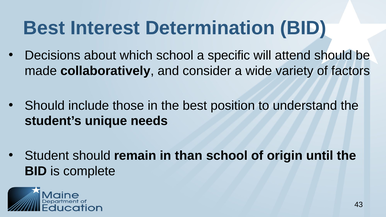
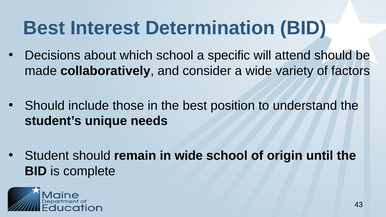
in than: than -> wide (189, 156)
